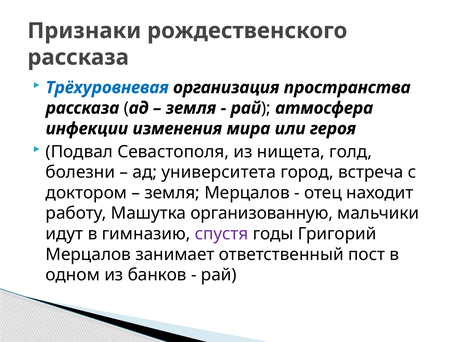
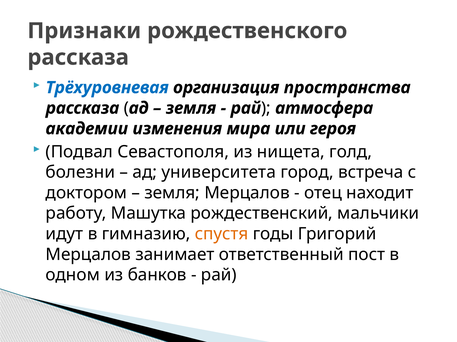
инфекции: инфекции -> академии (87, 129)
организованную: организованную -> рождественский (262, 214)
спустя colour: purple -> orange (222, 234)
